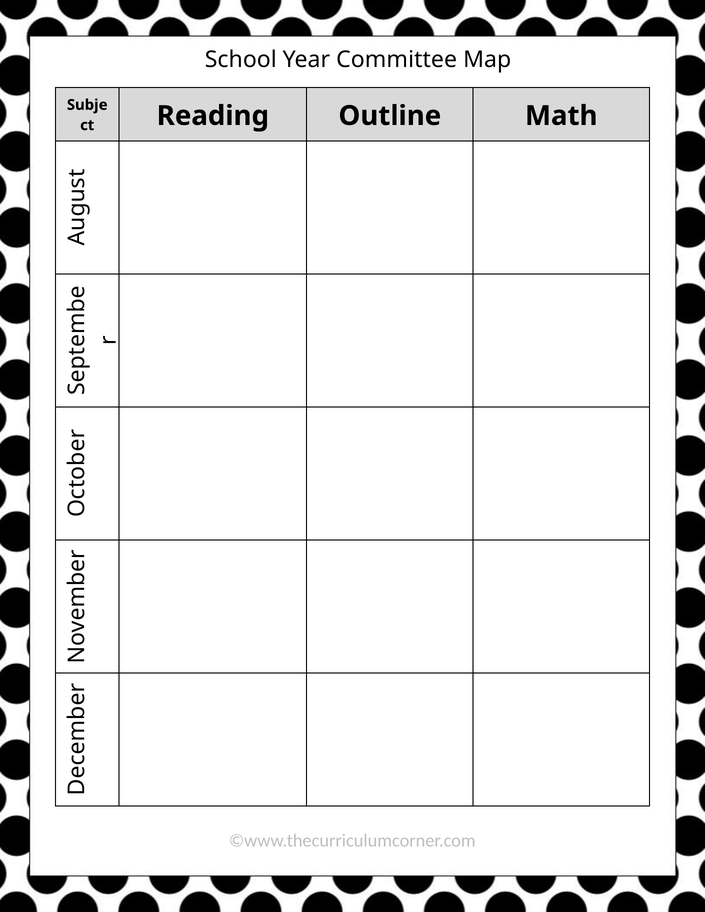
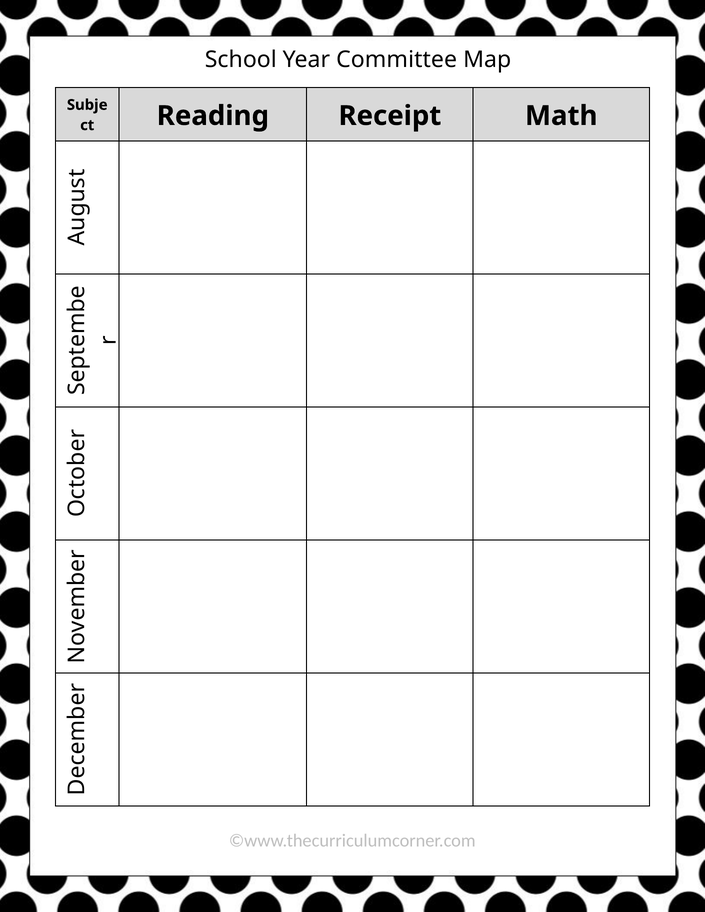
Outline: Outline -> Receipt (390, 116)
